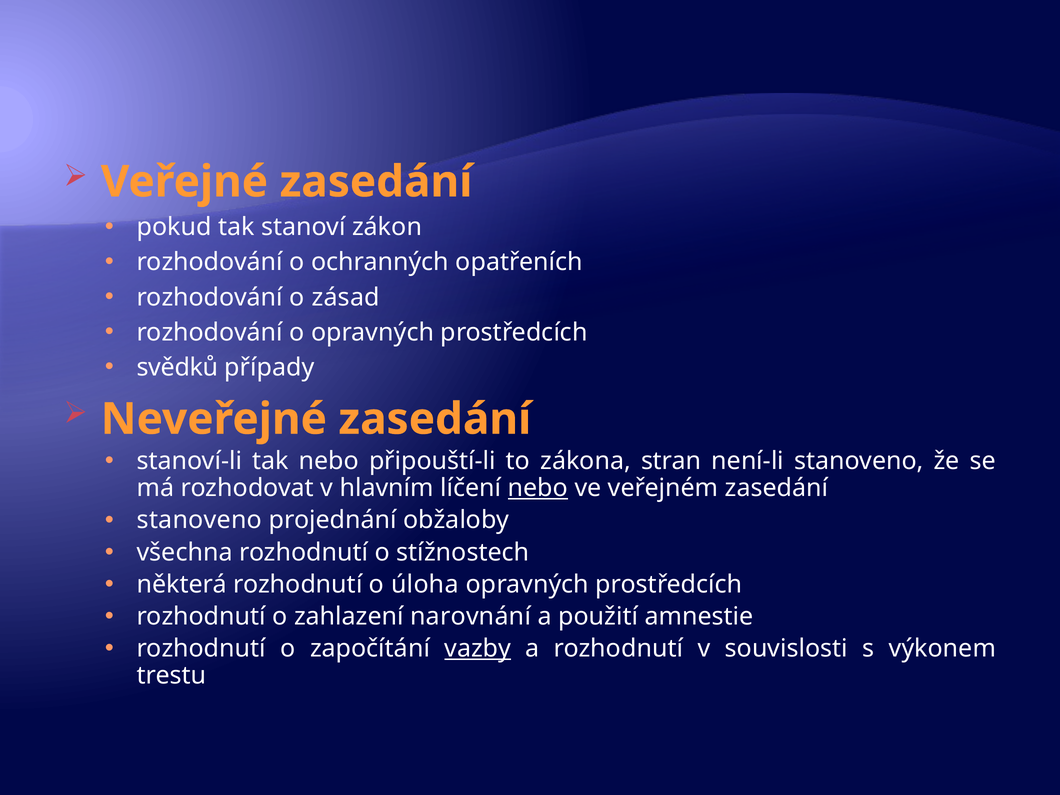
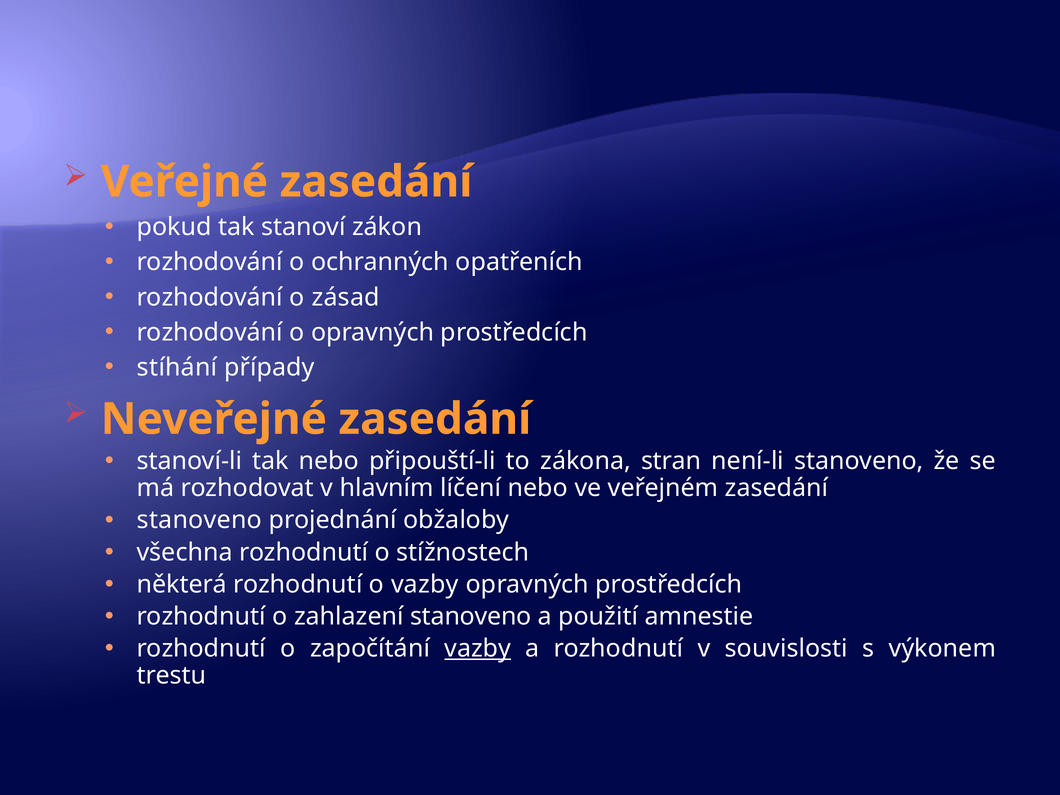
svědků: svědků -> stíhání (177, 367)
nebo underline: present -> none (538, 488)
o úloha: úloha -> vazby (425, 584)
zahlazení narovnání: narovnání -> stanoveno (471, 616)
